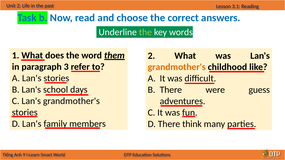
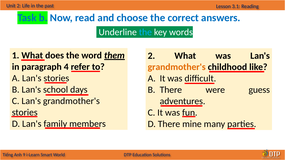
the colour: light green -> light blue (145, 32)
3: 3 -> 4 (66, 67)
think: think -> mine (192, 124)
